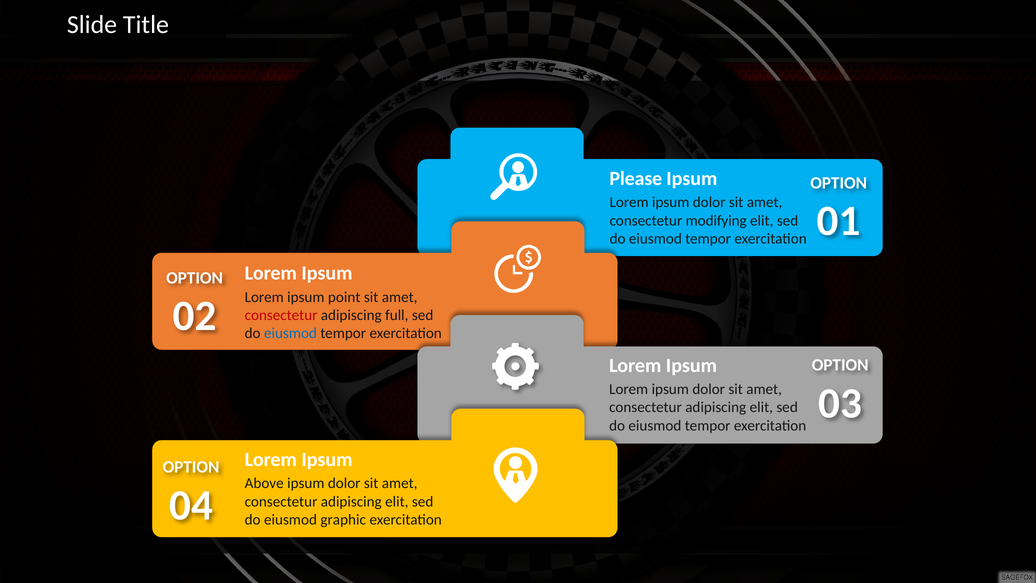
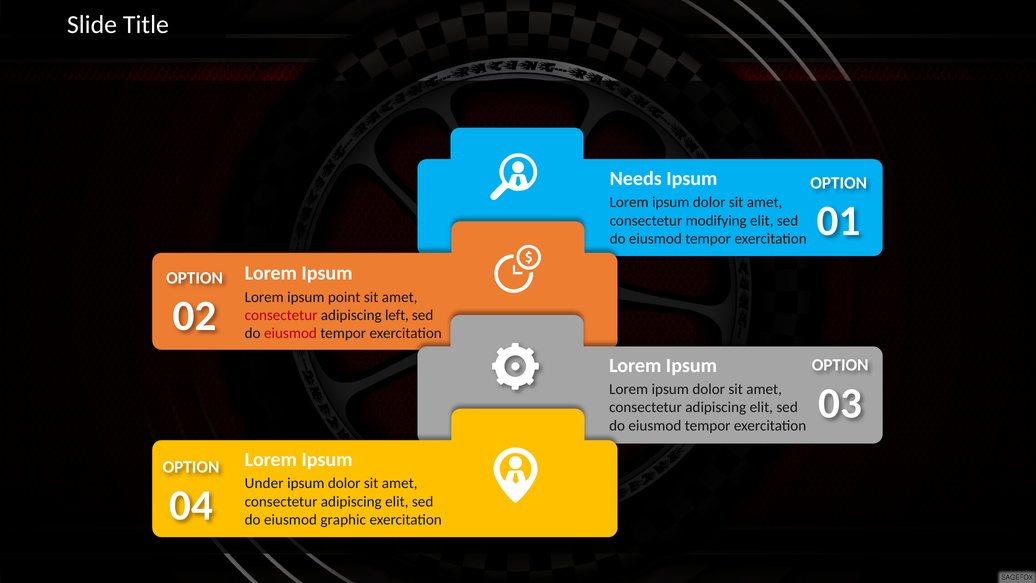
Please: Please -> Needs (636, 179)
full: full -> left (397, 315)
eiusmod colour: blue -> red (290, 333)
Above: Above -> Under (264, 483)
